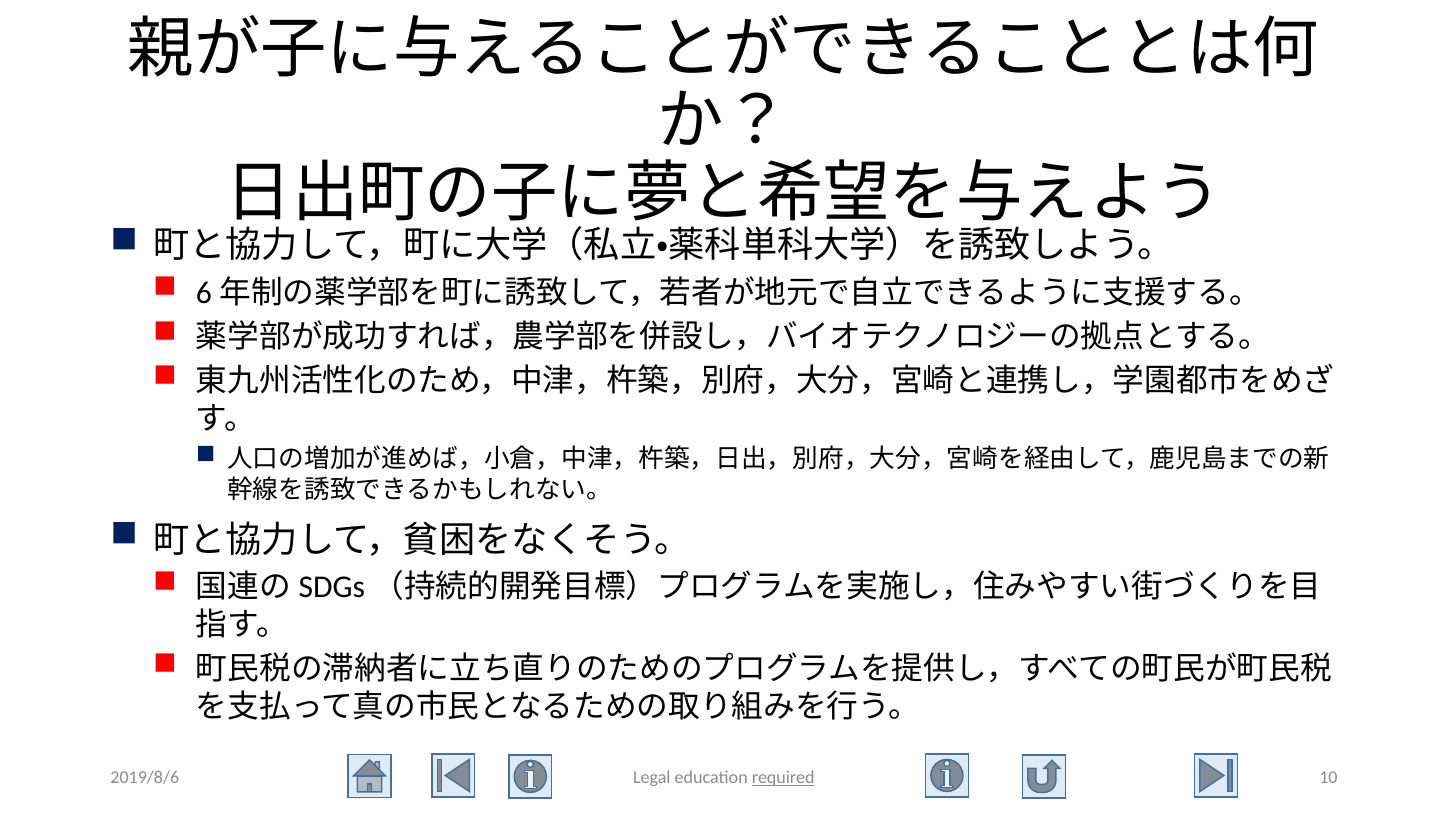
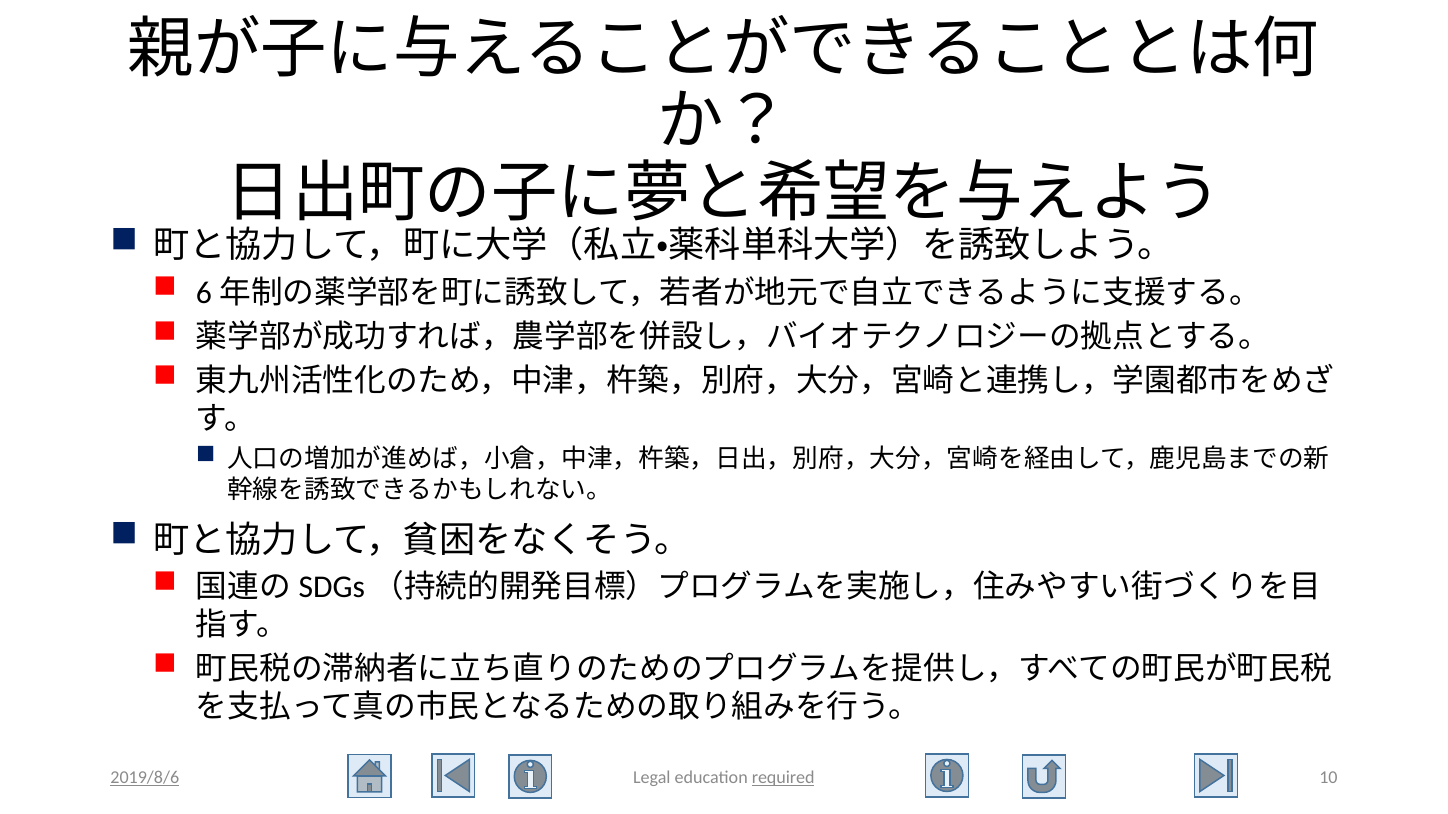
2019/8/6 underline: none -> present (145, 778)
